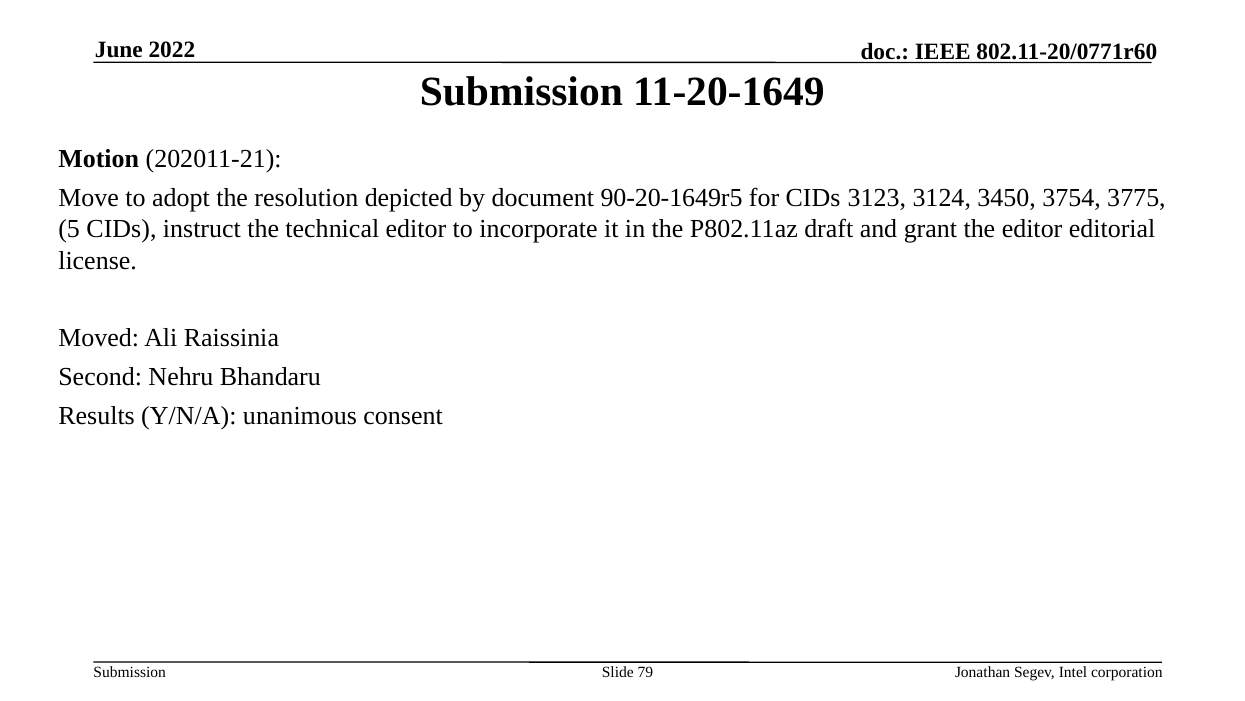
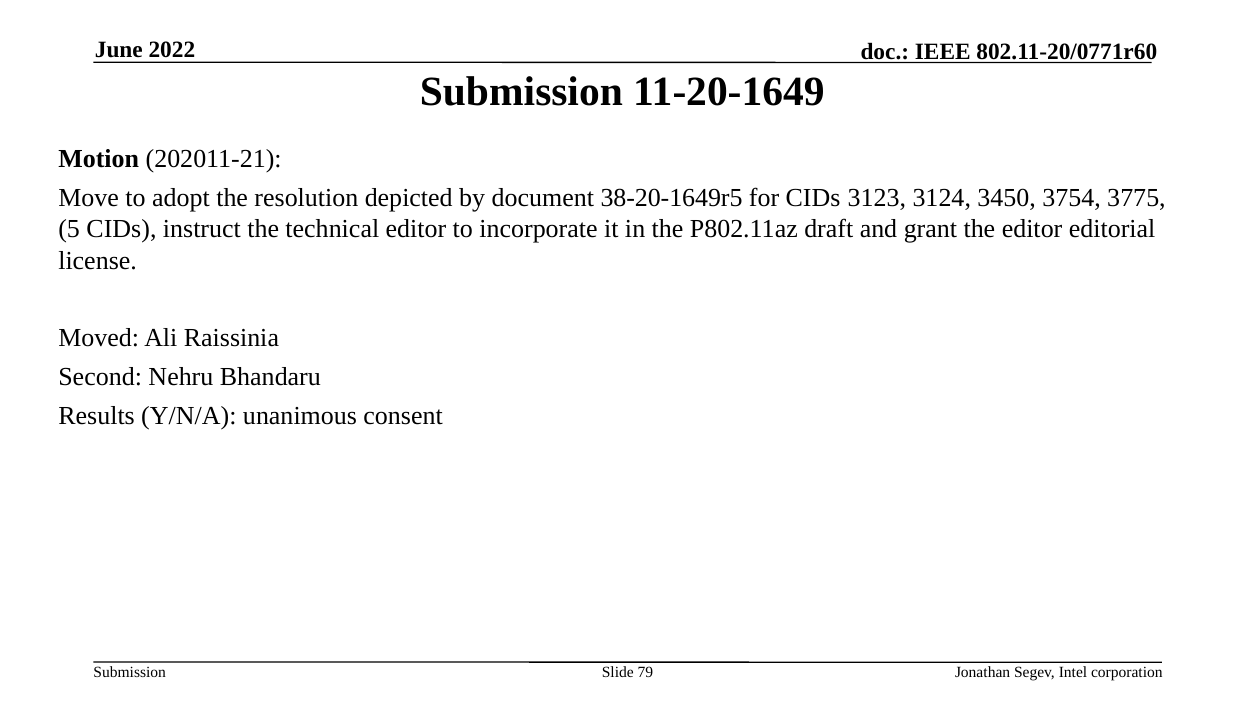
90-20-1649r5: 90-20-1649r5 -> 38-20-1649r5 (672, 198)
